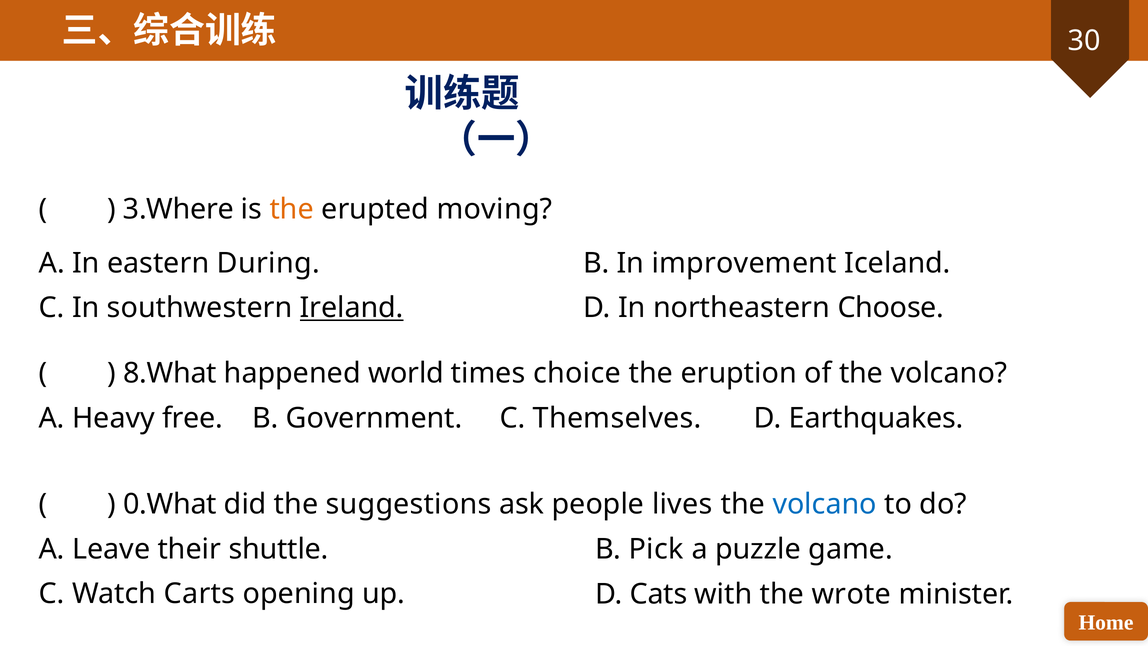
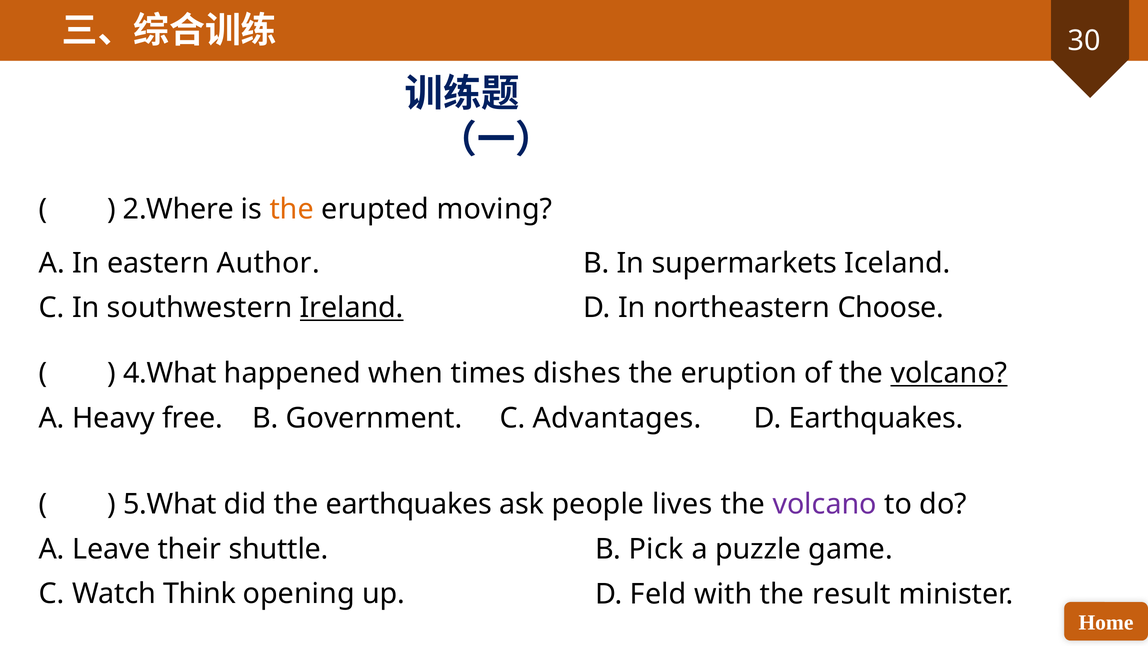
3.Where: 3.Where -> 2.Where (178, 209)
During: During -> Author (268, 263)
improvement: improvement -> supermarkets (744, 263)
8.What: 8.What -> 4.What (170, 373)
world: world -> when (406, 373)
choice: choice -> dishes (577, 373)
volcano underline: none -> present (949, 373)
Themselves: Themselves -> Advantages (617, 418)
0.What: 0.What -> 5.What (170, 504)
the suggestions: suggestions -> earthquakes (409, 504)
volcano colour: blue -> purple (825, 504)
Carts: Carts -> Think (200, 594)
Cats: Cats -> Feld (658, 594)
wrote: wrote -> result (851, 594)
